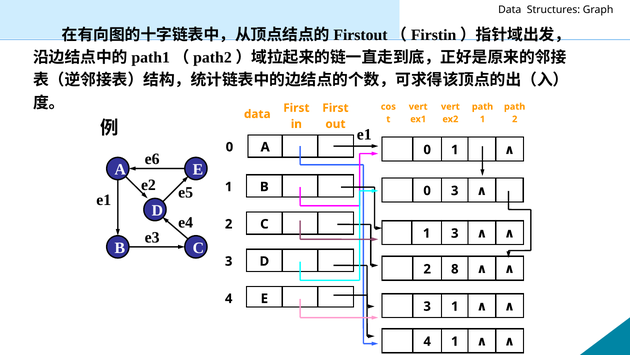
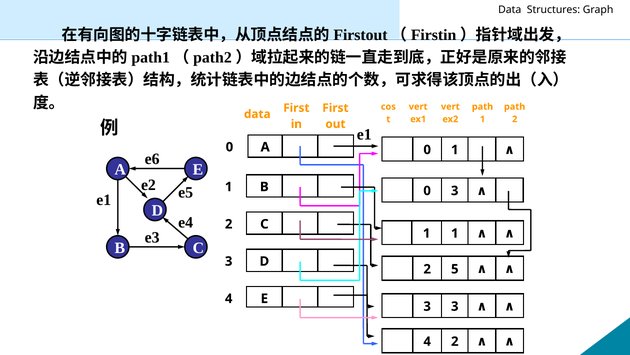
1 3: 3 -> 1 (455, 233)
8: 8 -> 5 (455, 269)
3 1: 1 -> 3 (455, 306)
4 1: 1 -> 2 (455, 341)
